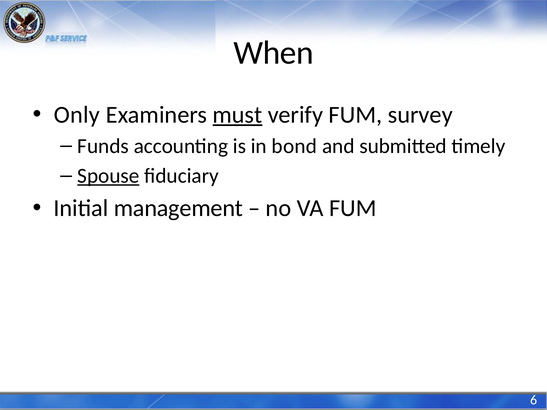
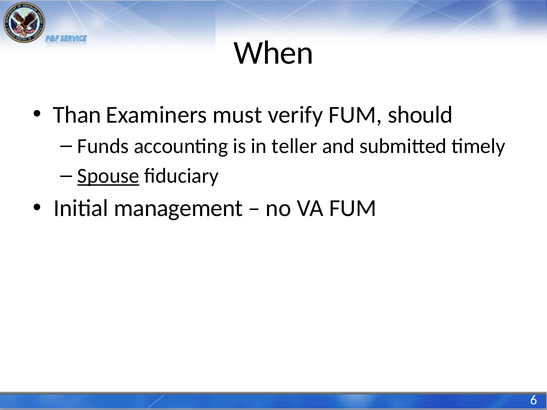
Only: Only -> Than (77, 115)
must underline: present -> none (237, 115)
survey: survey -> should (420, 115)
bond: bond -> teller (294, 146)
